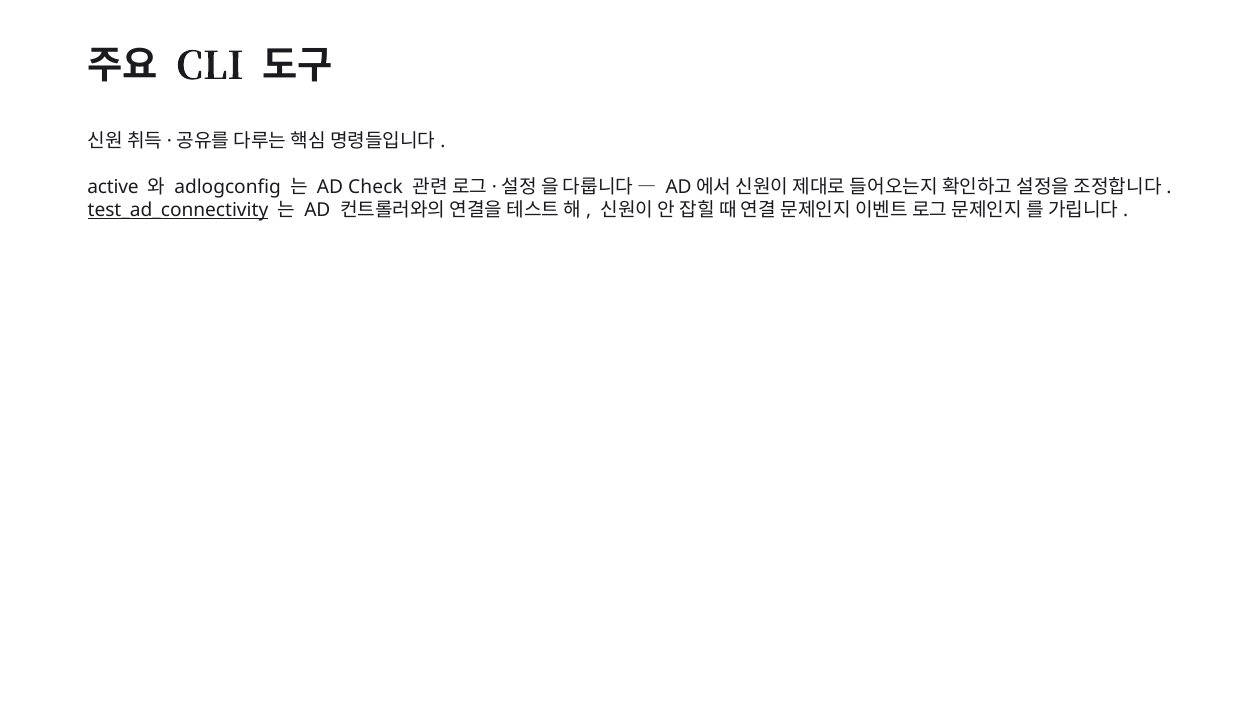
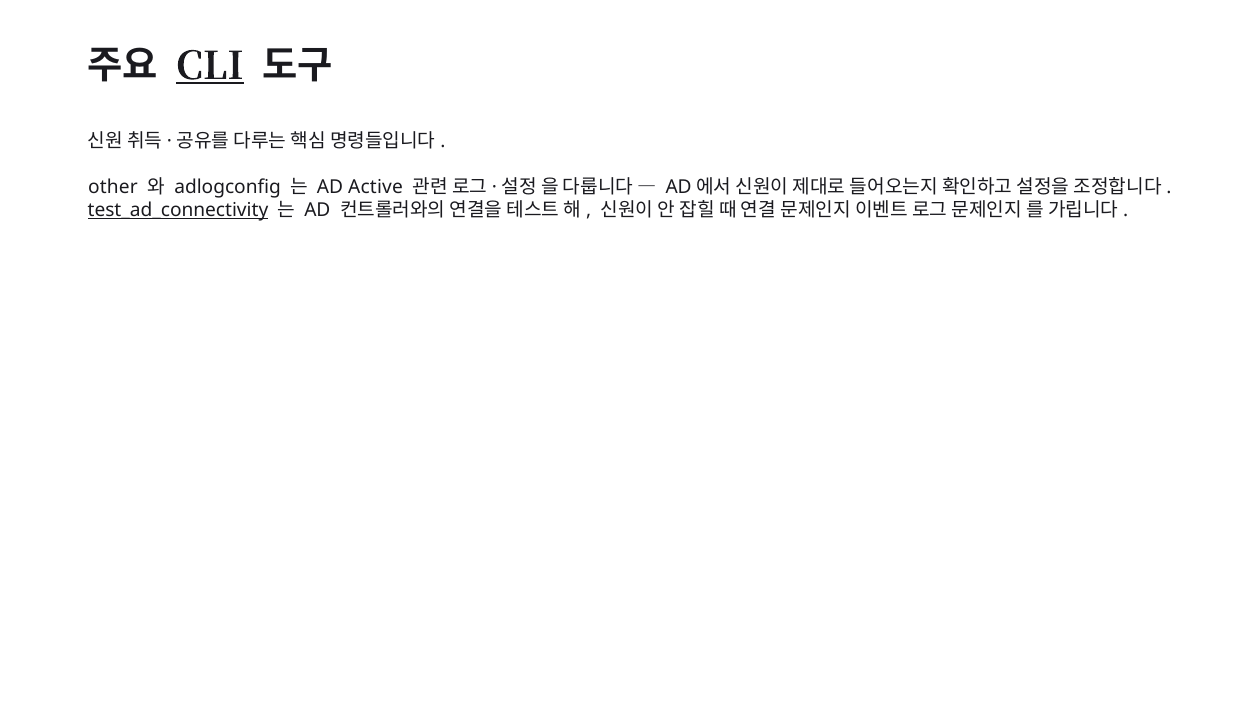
CLI underline: none -> present (210, 66)
active: active -> other (113, 187)
Check: Check -> Active (376, 187)
